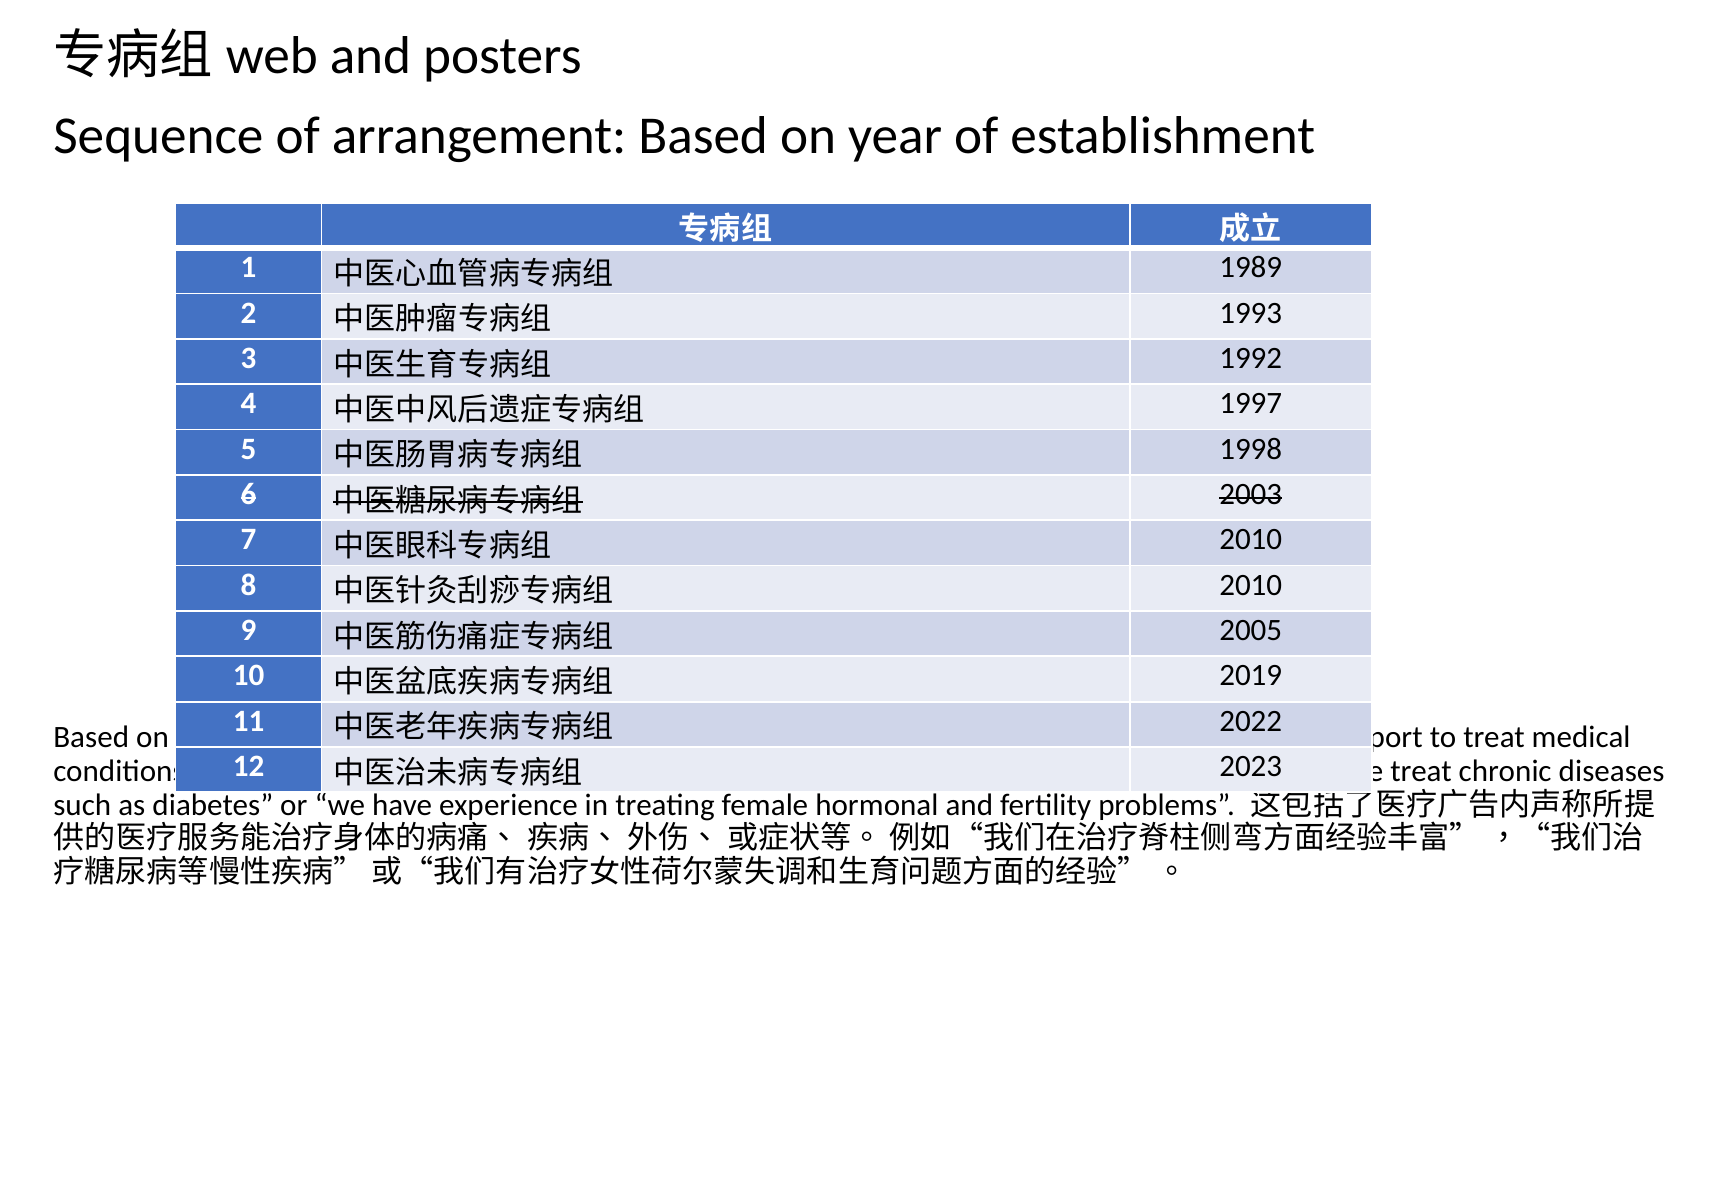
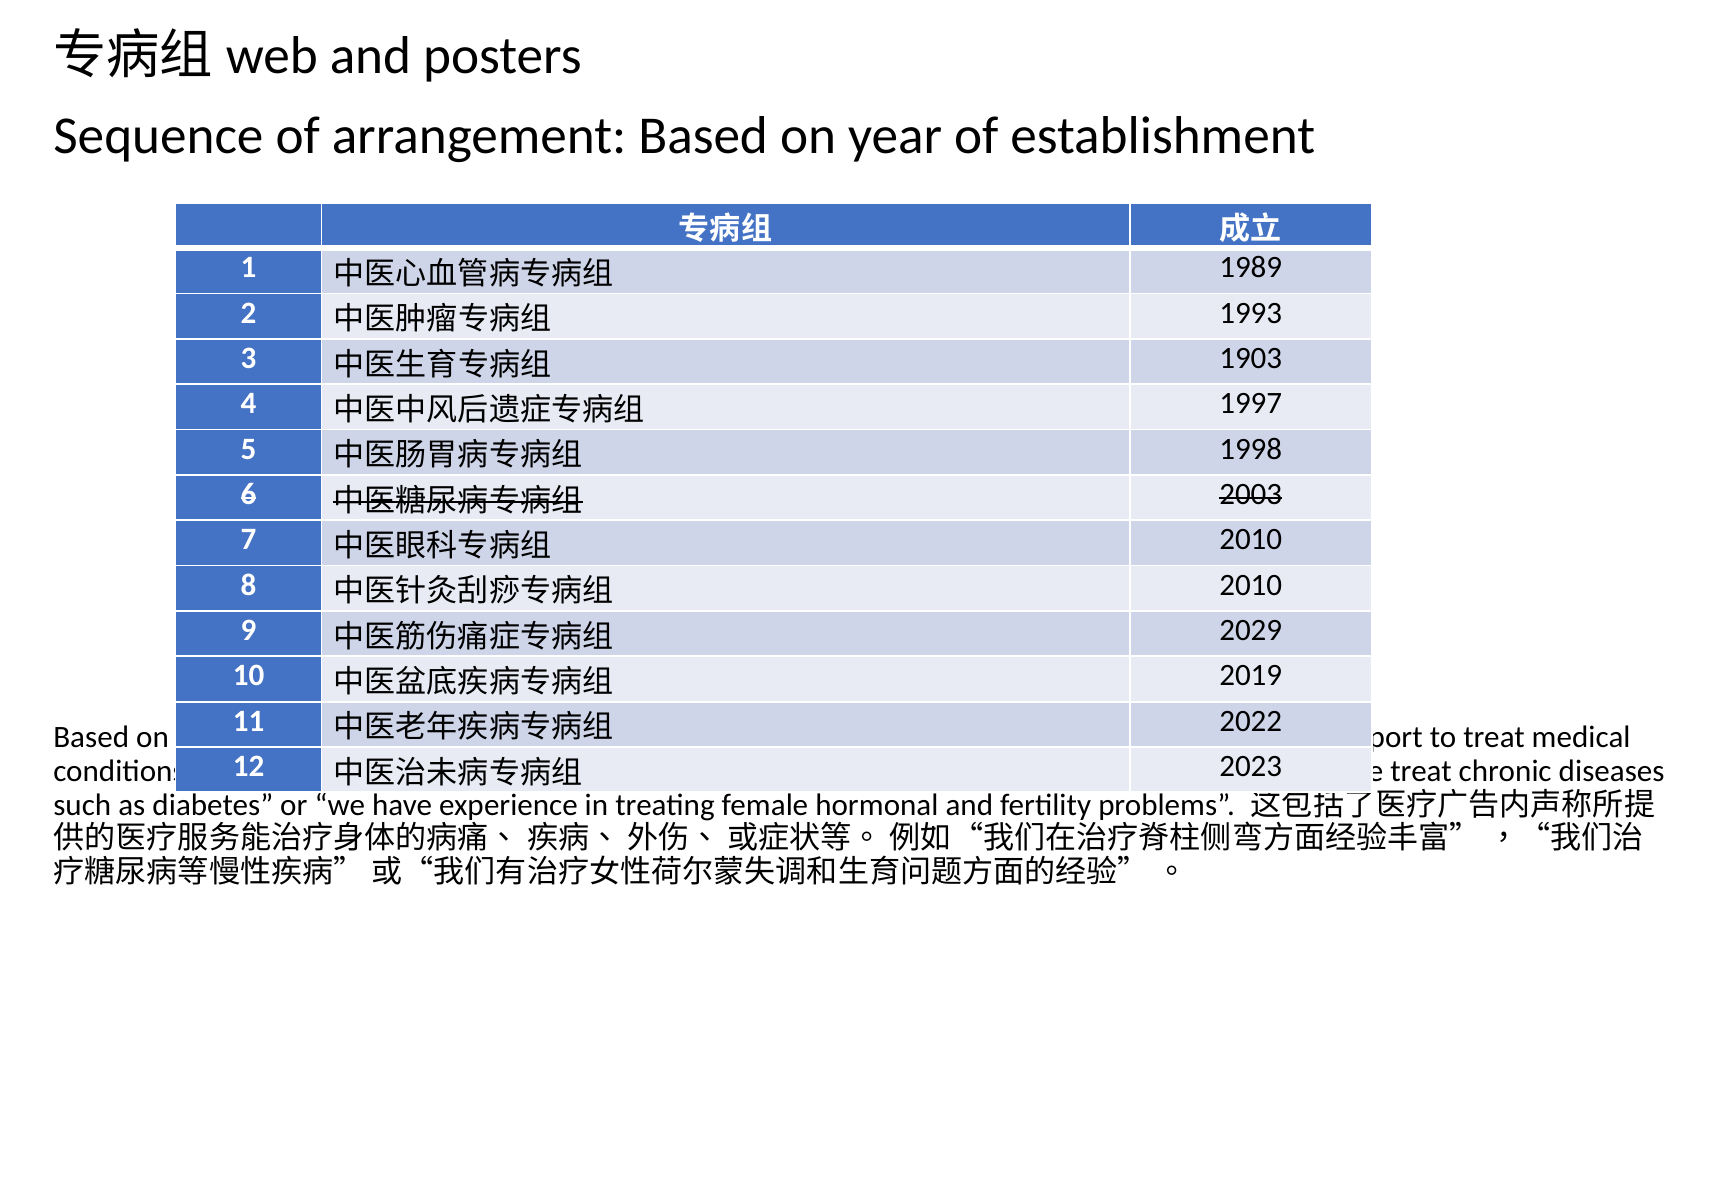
1992: 1992 -> 1903 (1251, 358)
2005: 2005 -> 2029 (1251, 630)
